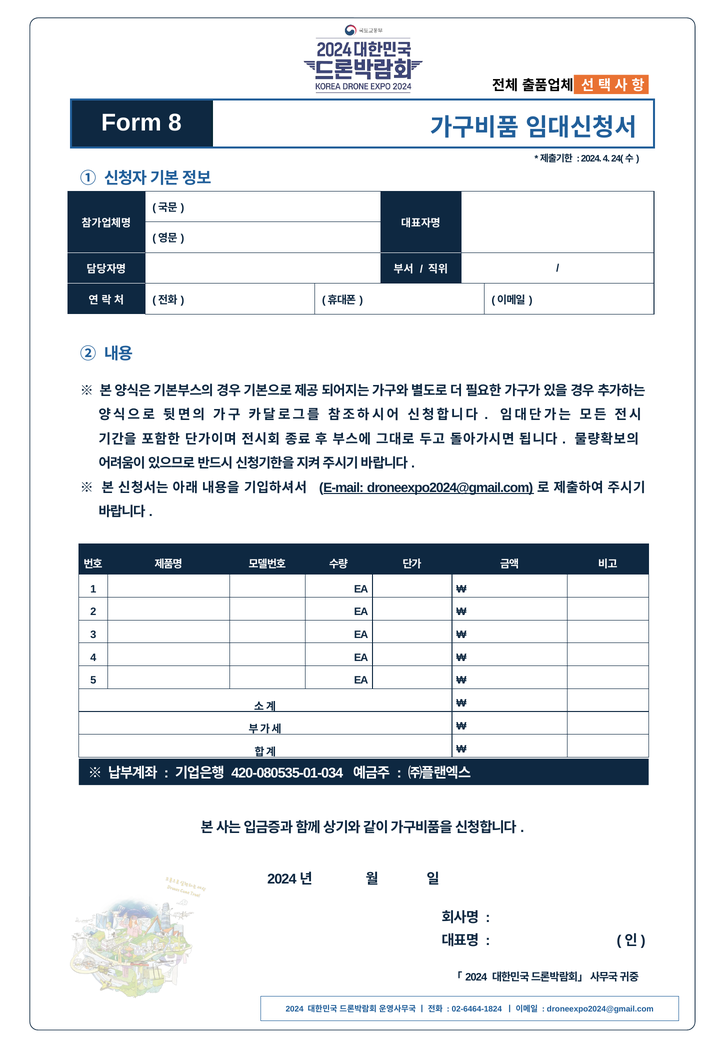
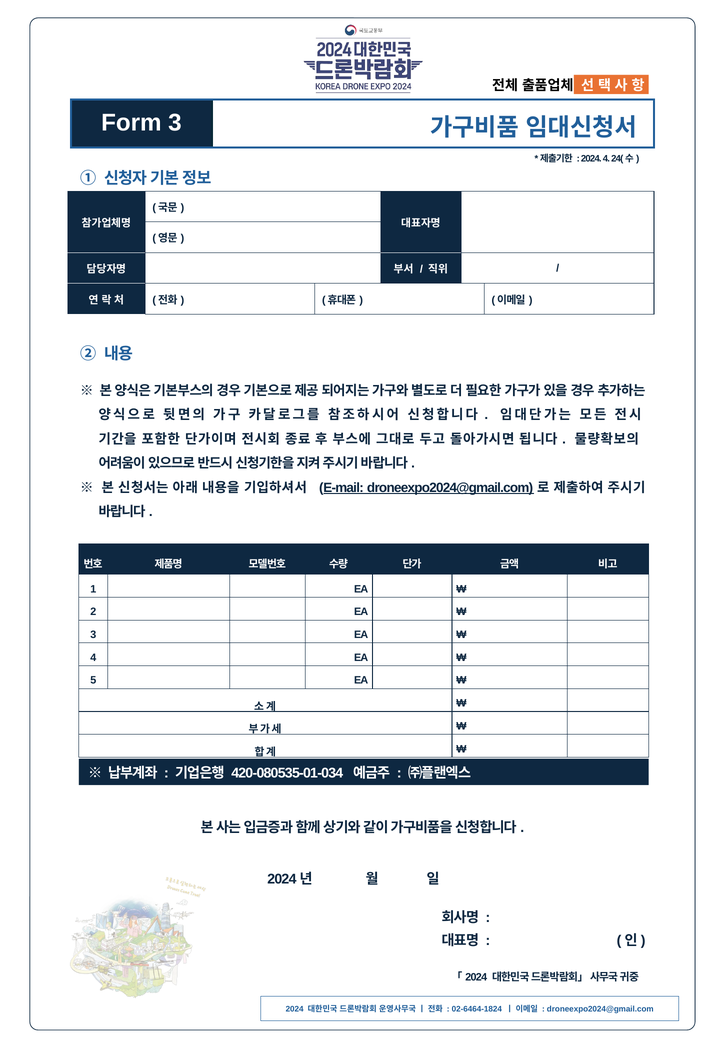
Form 8: 8 -> 3 (175, 123)
